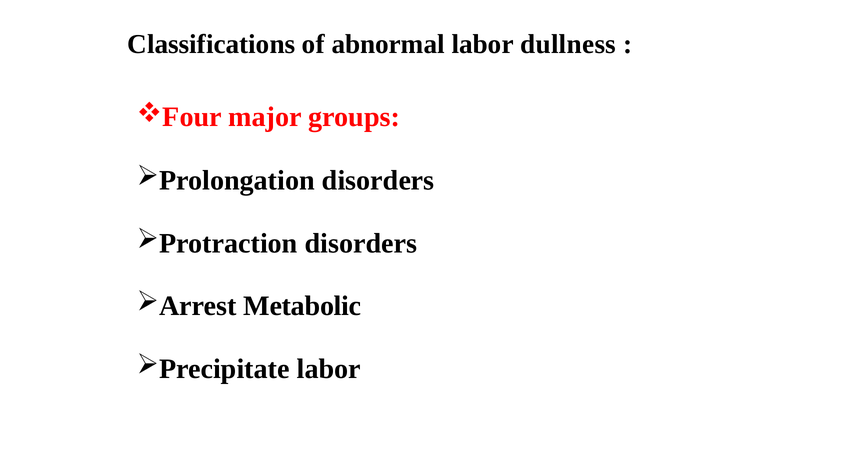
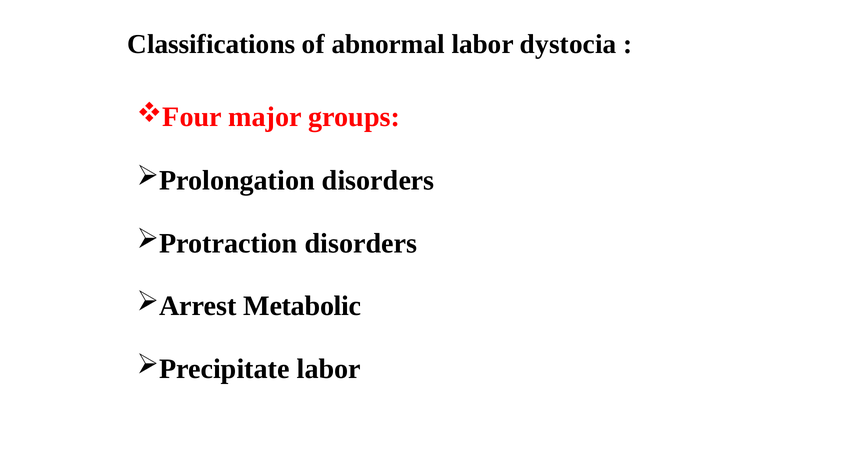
dullness: dullness -> dystocia (568, 44)
